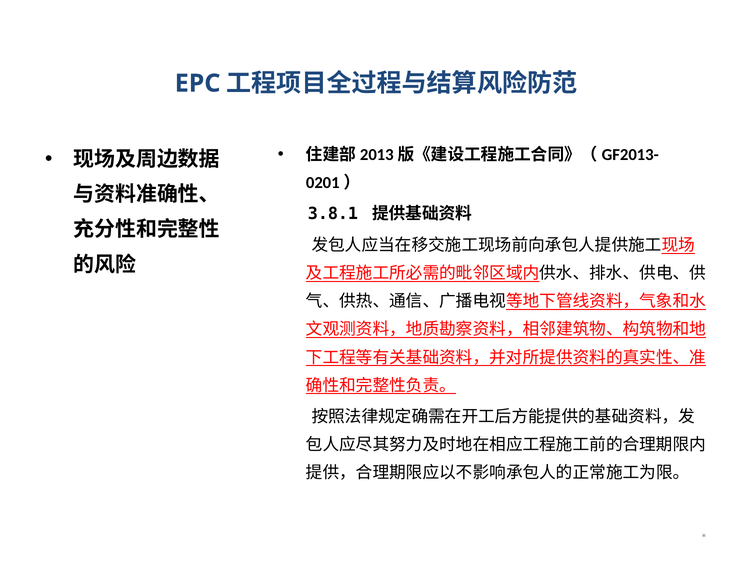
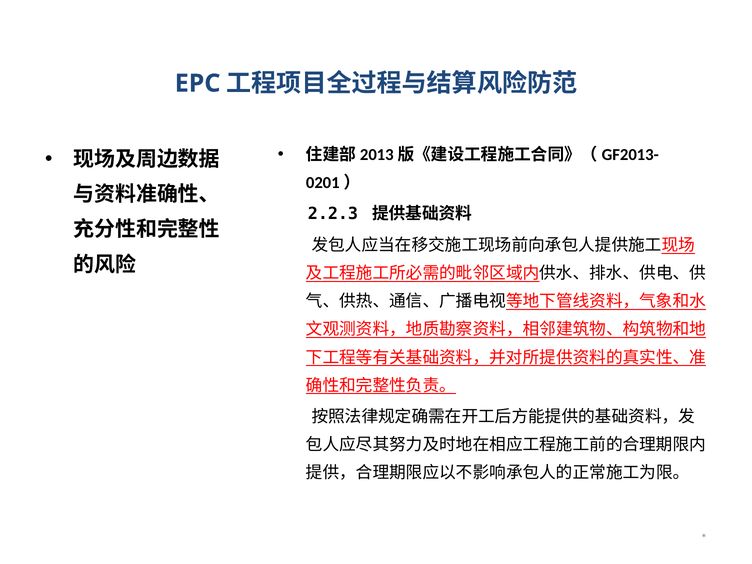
3.8.1: 3.8.1 -> 2.2.3 (333, 214)
